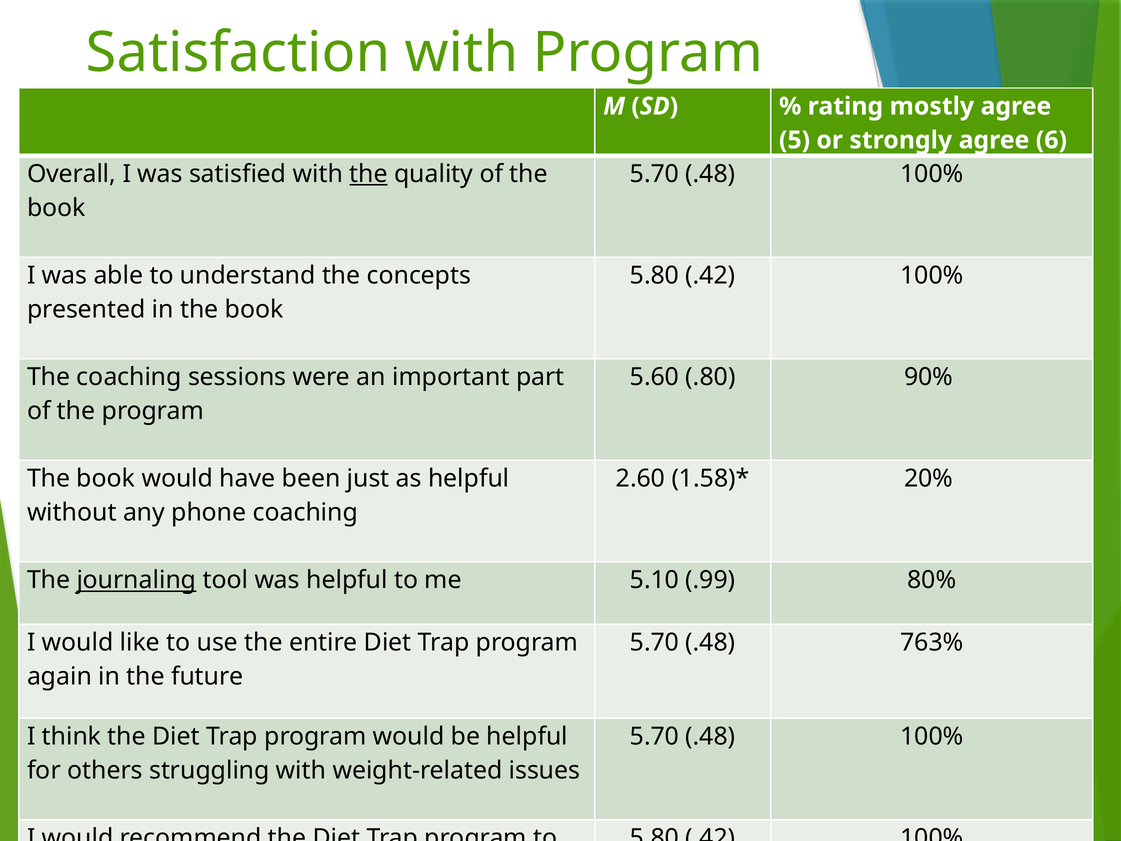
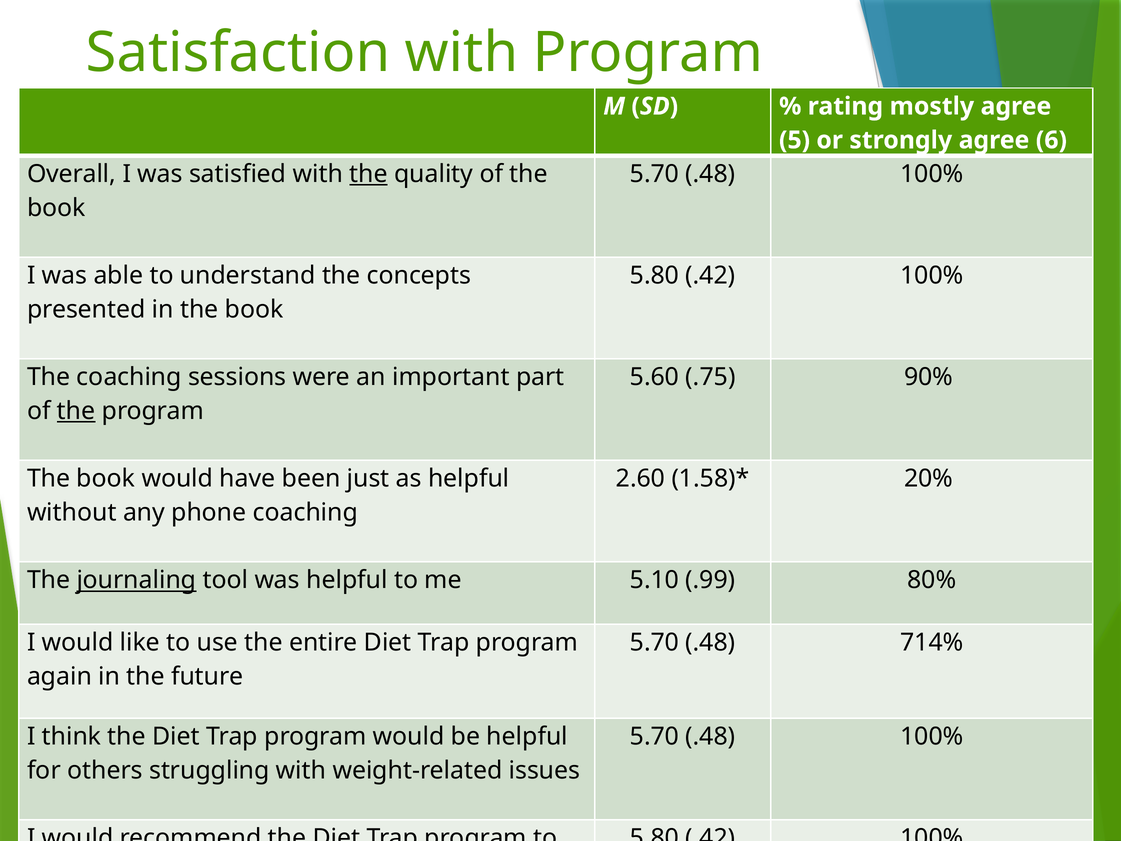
.80: .80 -> .75 (710, 377)
the underline: none -> present (76, 411)
763%: 763% -> 714% (932, 642)
